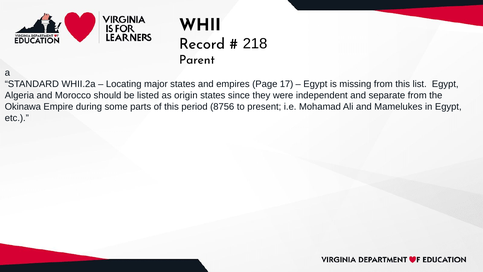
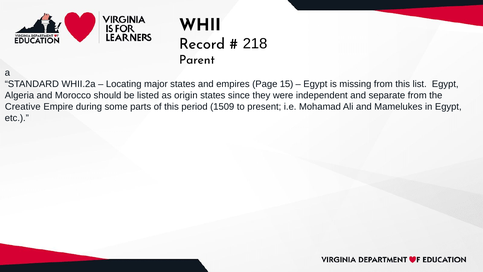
17: 17 -> 15 (287, 84)
Okinawa: Okinawa -> Creative (23, 107)
8756: 8756 -> 1509 (222, 107)
